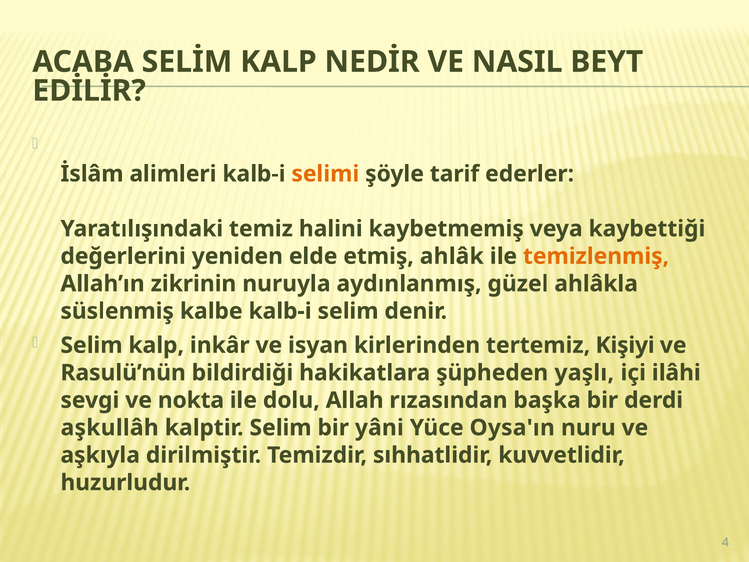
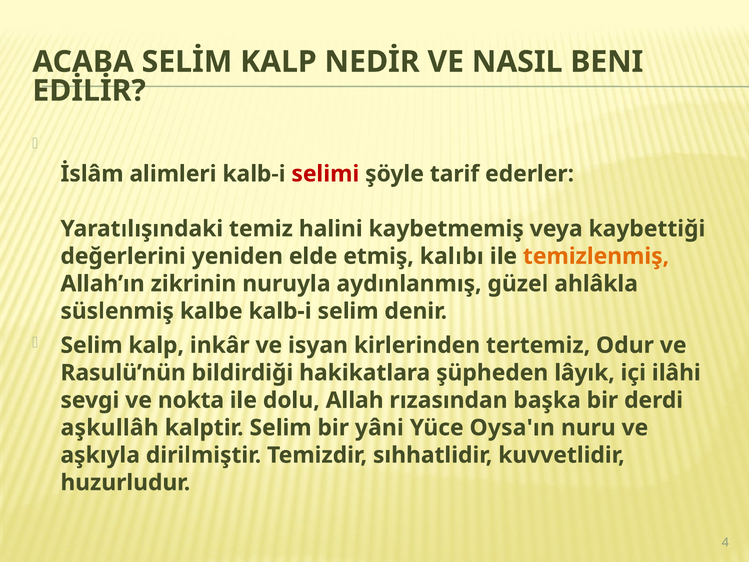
BEYT: BEYT -> BENI (607, 62)
selimi colour: orange -> red (325, 174)
ahlâk: ahlâk -> kalıbı (452, 256)
Kişiyi: Kişiyi -> Odur (625, 345)
yaşlı: yaşlı -> lâyık (584, 373)
